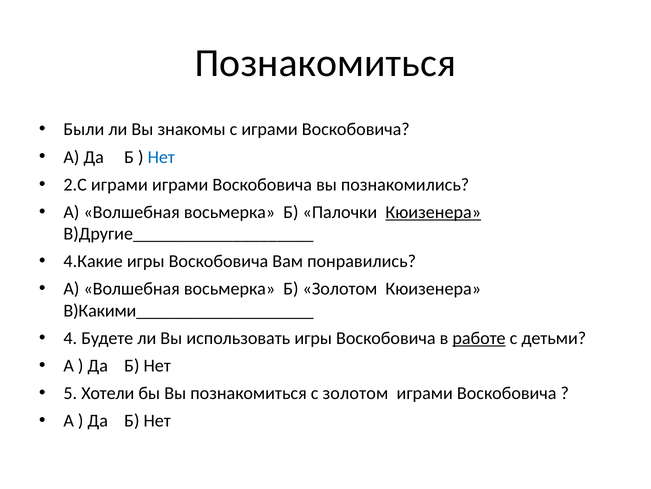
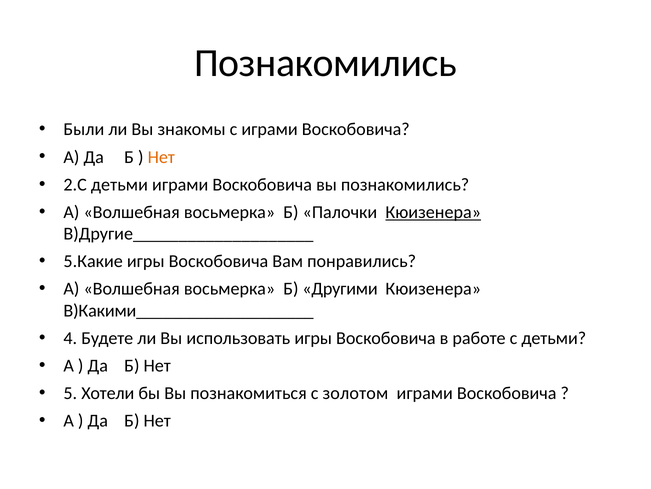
Познакомиться: Познакомиться -> Познакомились (326, 63)
Нет colour: blue -> orange (161, 157)
2.С играми: играми -> детьми (119, 184)
4.Какие: 4.Какие -> 5.Какие (93, 261)
Б Золотом: Золотом -> Другими (340, 289)
работе underline: present -> none (479, 338)
